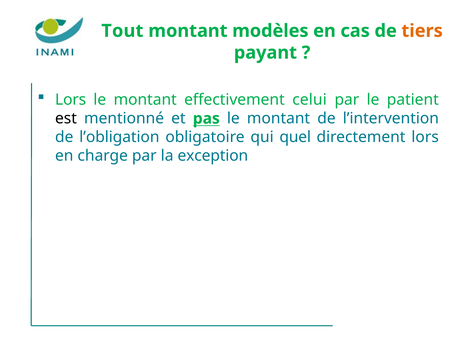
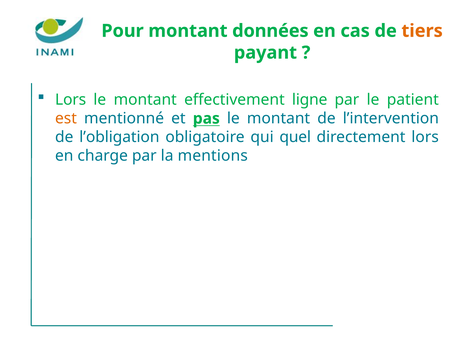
Tout: Tout -> Pour (122, 31)
modèles: modèles -> données (270, 31)
celui: celui -> ligne (310, 100)
est colour: black -> orange (66, 119)
exception: exception -> mentions (213, 156)
